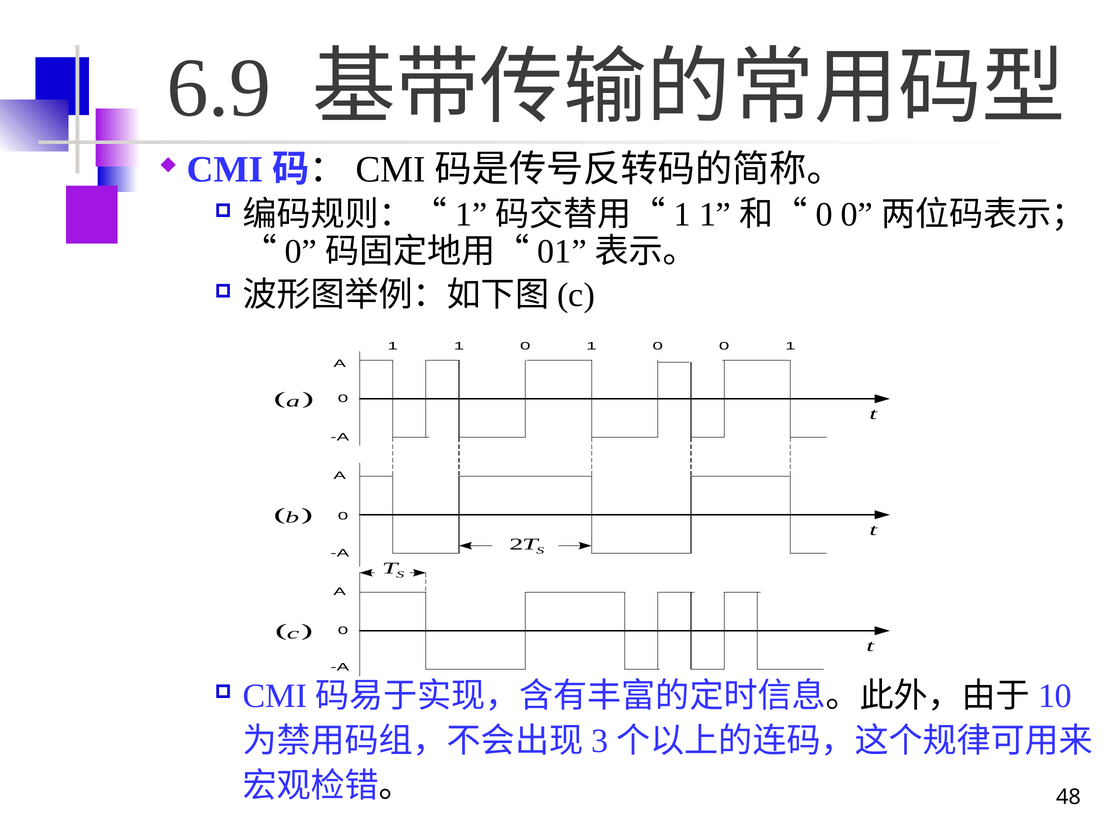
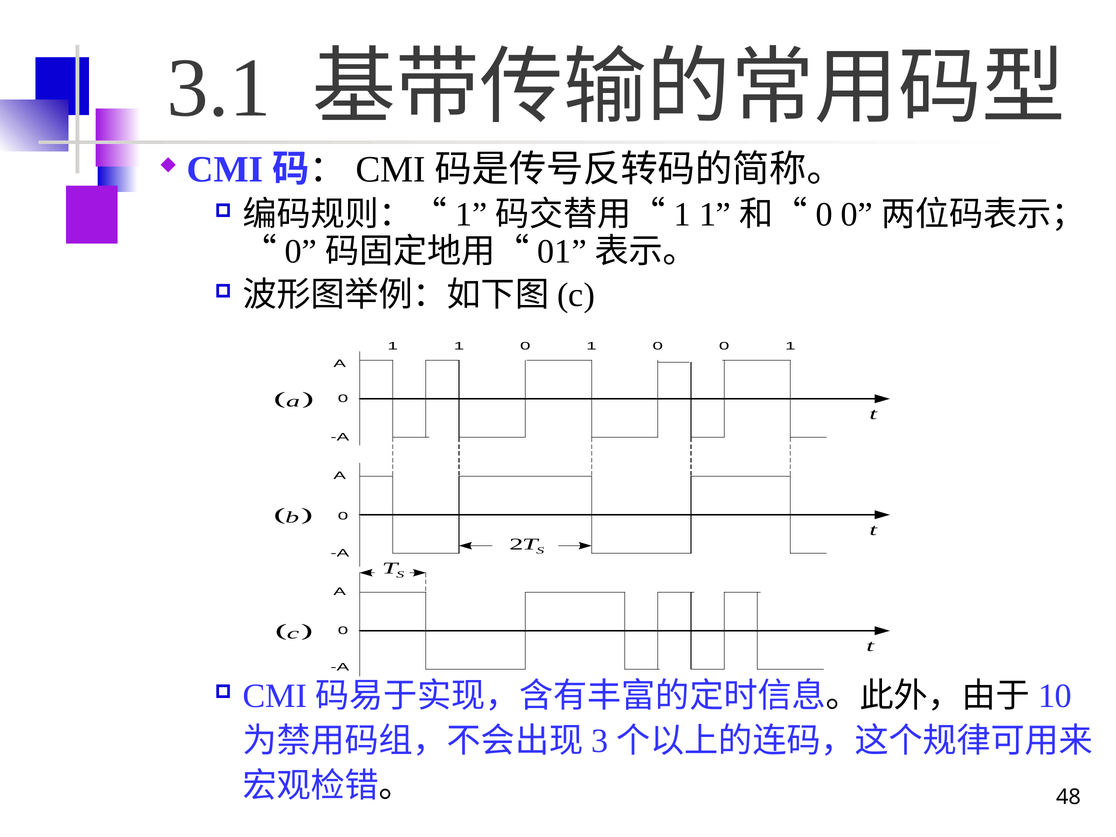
6.9: 6.9 -> 3.1 (219, 88)
